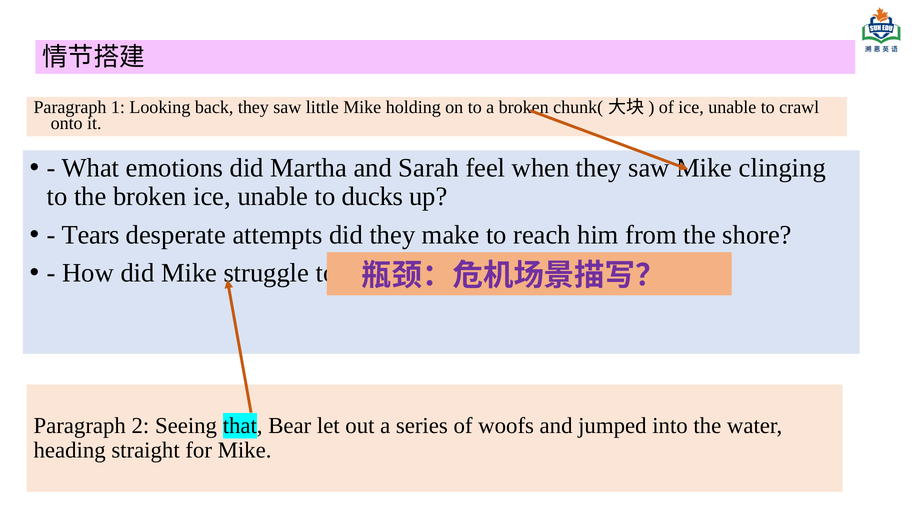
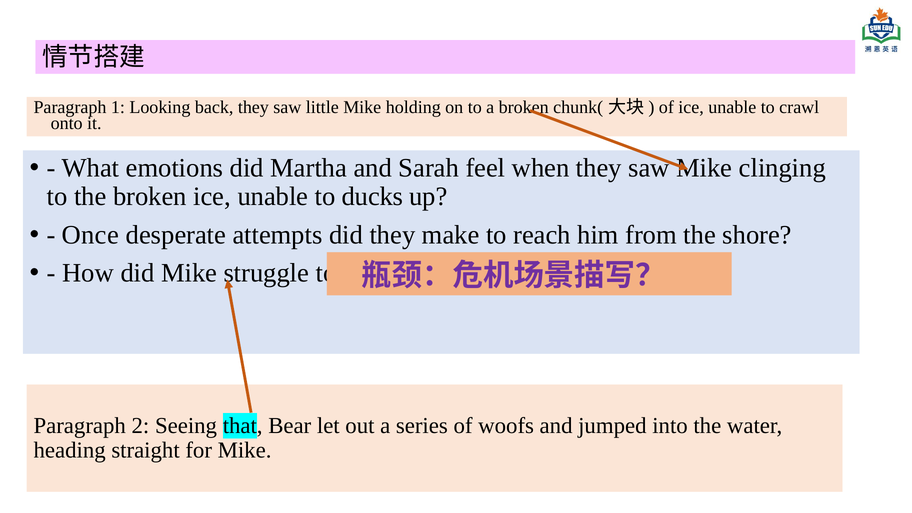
Tears: Tears -> Once (90, 235)
